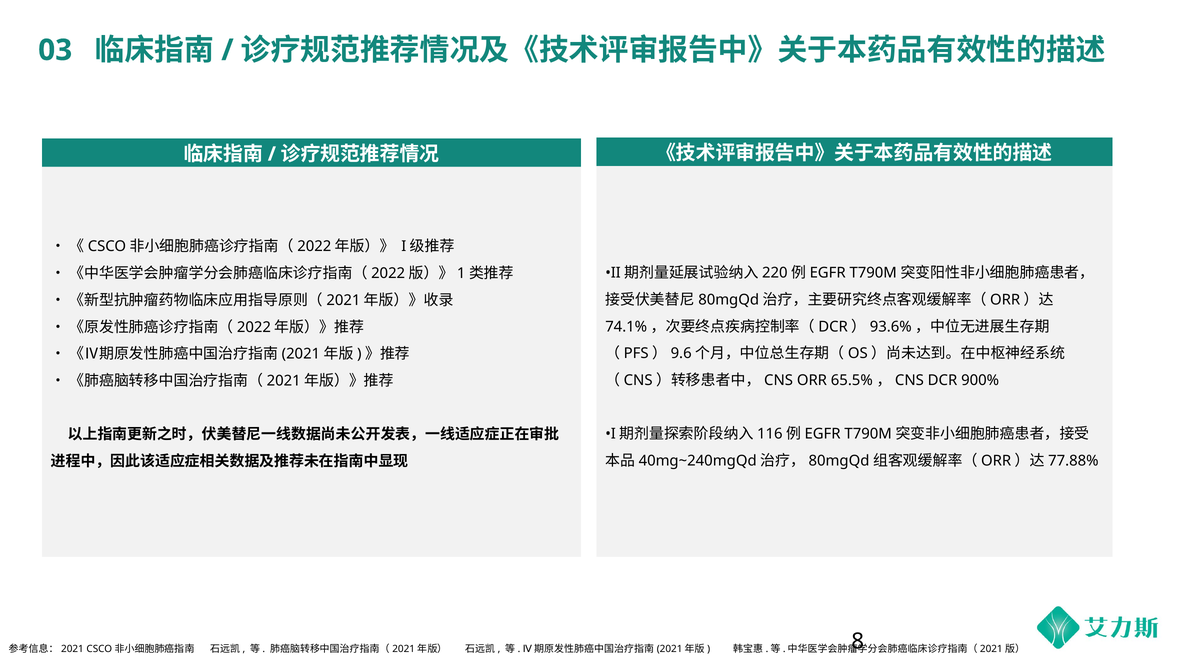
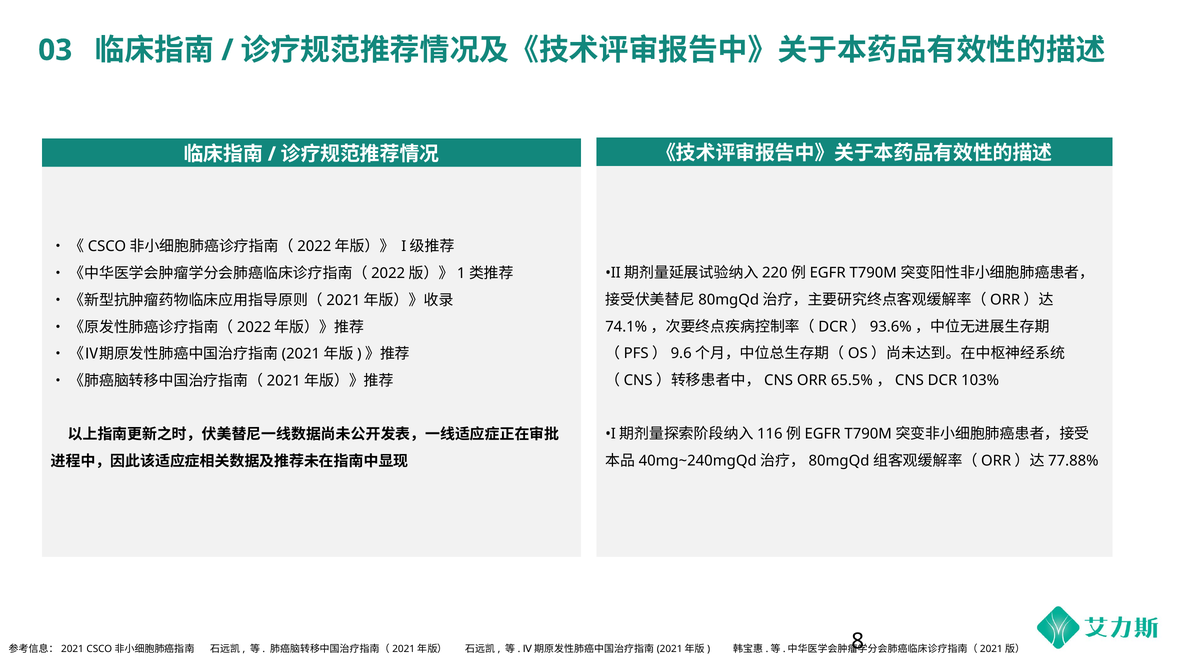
900%: 900% -> 103% (980, 380)
